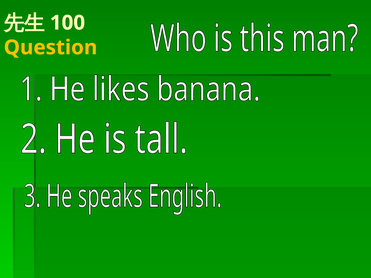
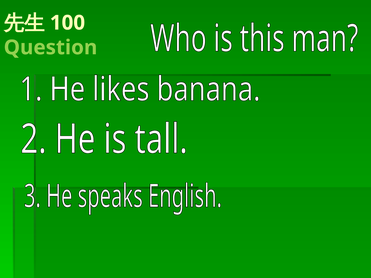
Question colour: yellow -> light green (51, 48)
